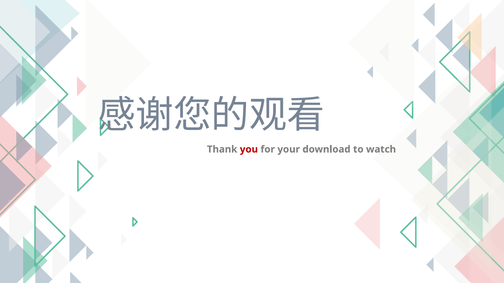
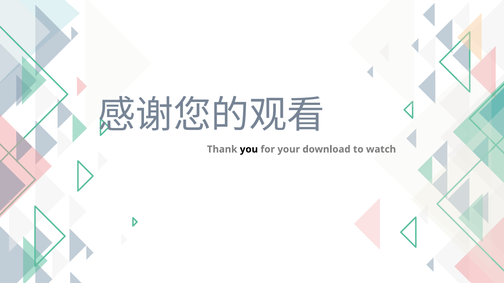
you colour: red -> black (249, 150)
